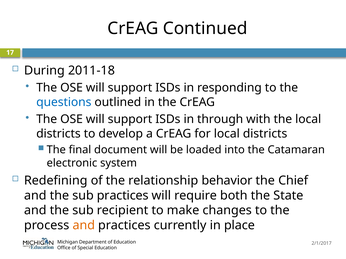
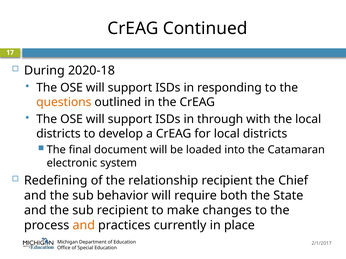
2011-18: 2011-18 -> 2020-18 (92, 71)
questions colour: blue -> orange (64, 102)
relationship behavior: behavior -> recipient (227, 181)
sub practices: practices -> behavior (123, 196)
